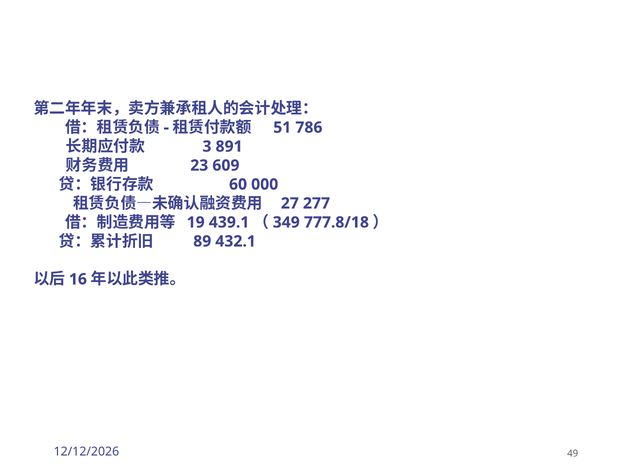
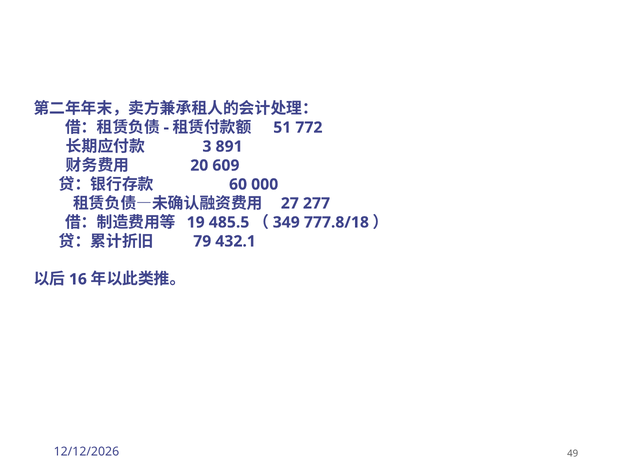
786: 786 -> 772 (309, 128)
23: 23 -> 20 (199, 165)
439.1: 439.1 -> 485.5 (229, 222)
89: 89 -> 79 (202, 241)
